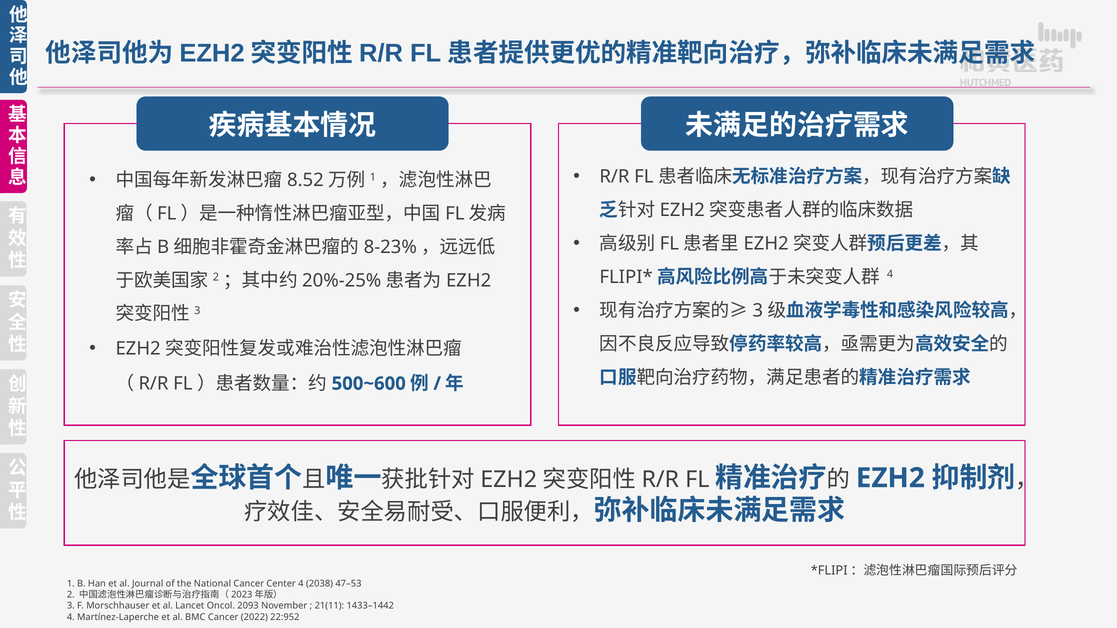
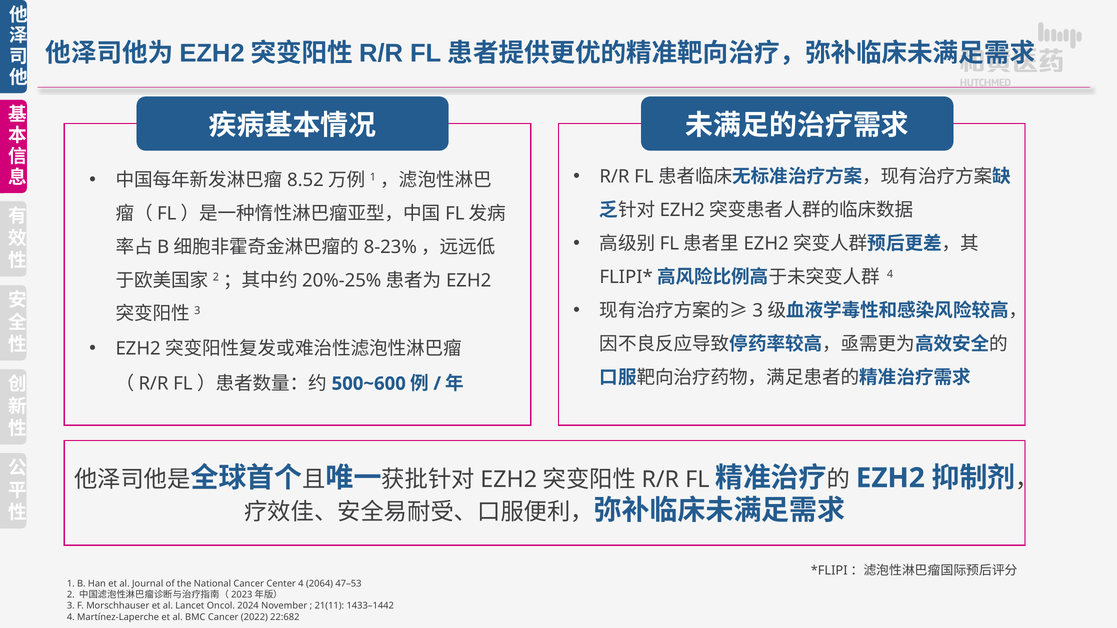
2038: 2038 -> 2064 (320, 584)
2093: 2093 -> 2024 (248, 606)
22:952: 22:952 -> 22:682 (285, 617)
